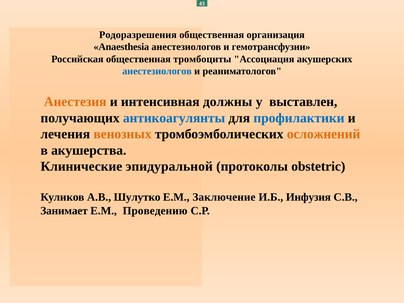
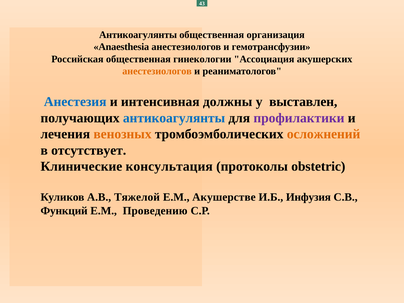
Родоразрешения: Родоразрешения -> Антикоагулянты (138, 35)
тромбоциты: тромбоциты -> гинекологии (202, 59)
анестезиологов colour: blue -> orange (157, 71)
Анестезия colour: orange -> blue (75, 102)
профилактики colour: blue -> purple (299, 118)
акушерства: акушерства -> отсутствует (89, 150)
эпидуральной: эпидуральной -> консультация (169, 166)
Шулутко: Шулутко -> Тяжелой (137, 197)
Заключение: Заключение -> Акушерстве (224, 197)
Занимает: Занимает -> Функций (64, 211)
